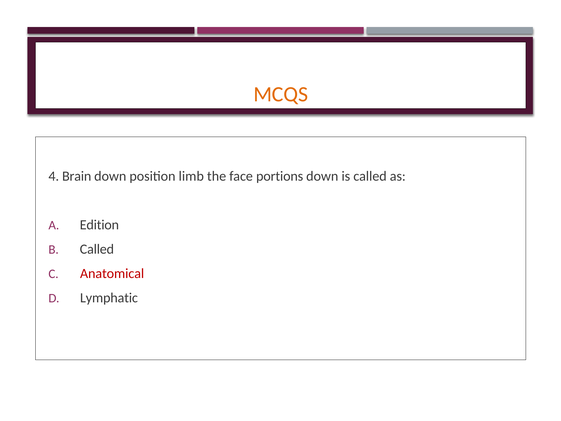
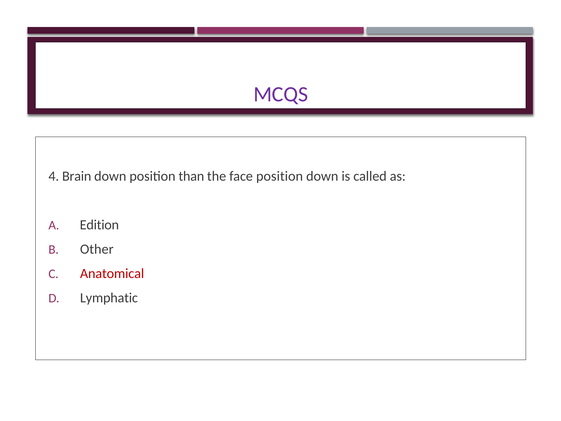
MCQS colour: orange -> purple (281, 94)
limb: limb -> than (191, 176)
face portions: portions -> position (280, 176)
Called: Called -> Other (97, 249)
